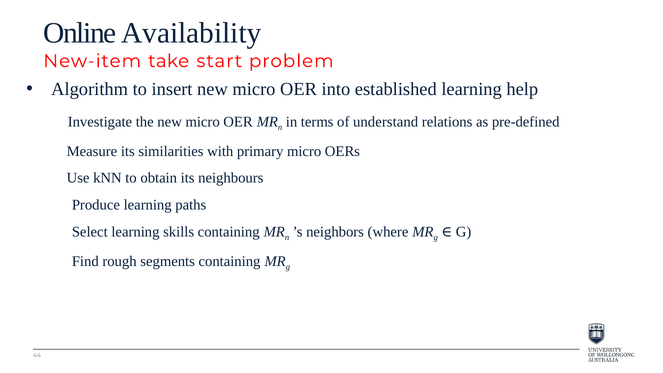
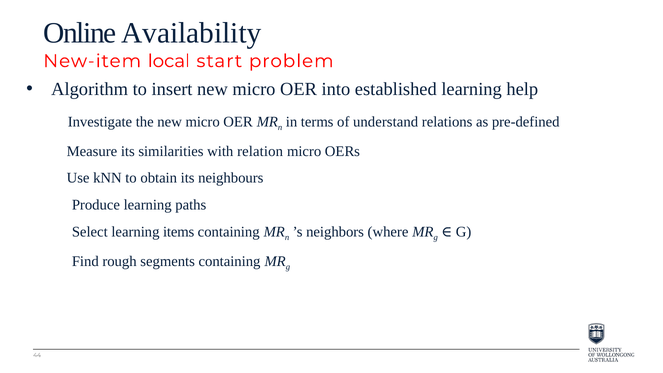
take: take -> local (169, 61)
primary: primary -> relation (260, 151)
skills: skills -> items (179, 232)
